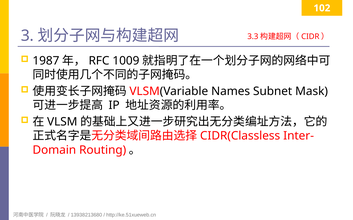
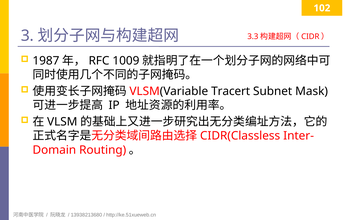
Names: Names -> Tracert (231, 92)
